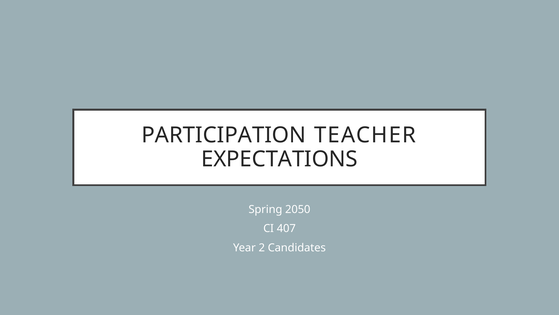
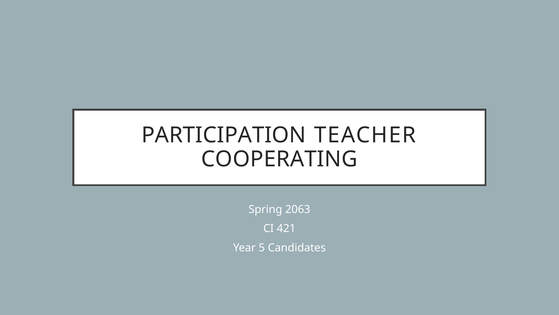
EXPECTATIONS: EXPECTATIONS -> COOPERATING (279, 159)
2050: 2050 -> 2063 (298, 209)
407: 407 -> 421 (286, 228)
2: 2 -> 5 (262, 247)
